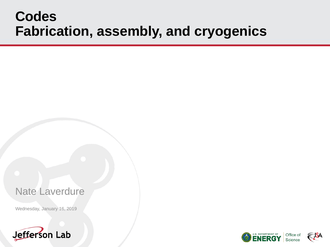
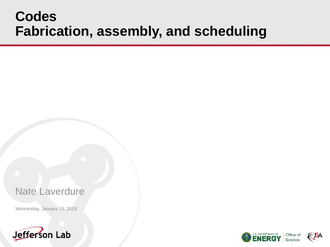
cryogenics: cryogenics -> scheduling (231, 31)
